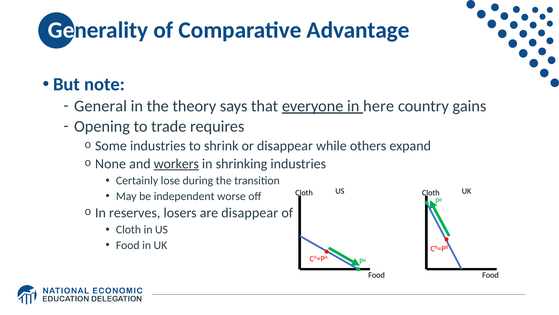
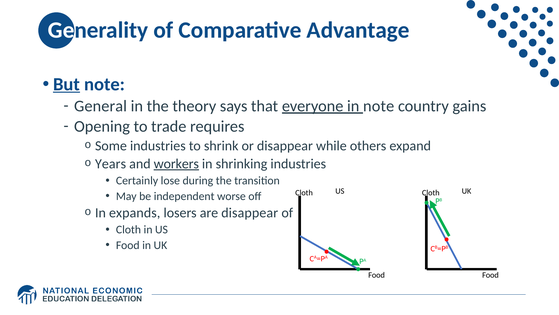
But underline: none -> present (67, 84)
in here: here -> note (379, 106)
None: None -> Years (111, 164)
reserves: reserves -> expands (135, 213)
